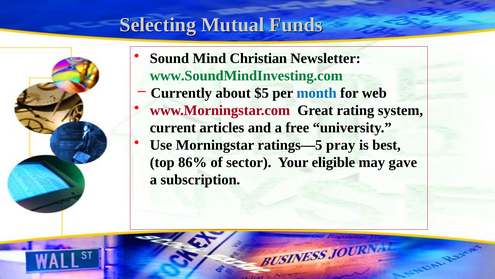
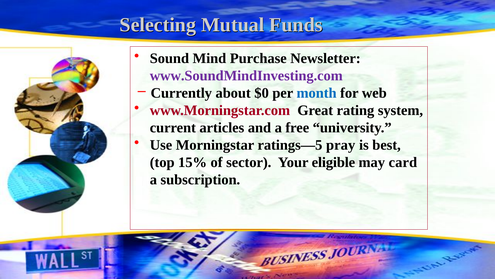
Christian: Christian -> Purchase (258, 58)
www.SoundMindInvesting.com colour: green -> purple (246, 75)
$5: $5 -> $0 (262, 93)
86%: 86% -> 15% (193, 162)
gave: gave -> card (403, 162)
